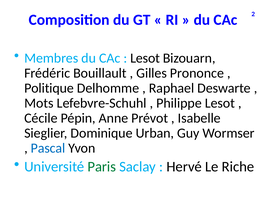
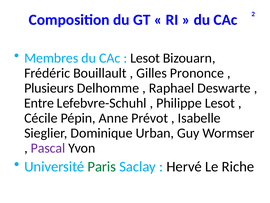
Politique: Politique -> Plusieurs (49, 88)
Mots: Mots -> Entre (39, 103)
Pascal colour: blue -> purple (48, 148)
